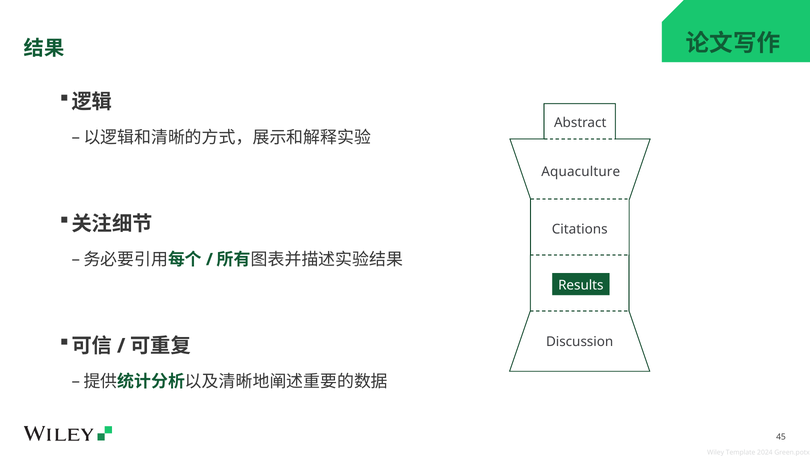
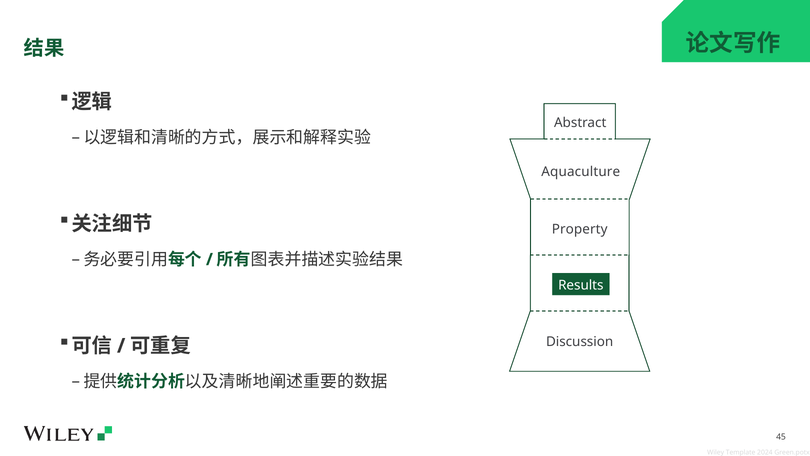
Citations: Citations -> Property (580, 229)
